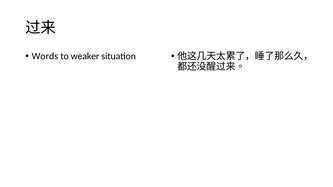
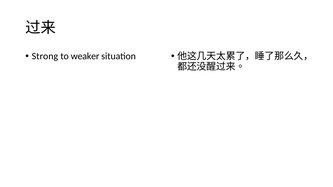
Words: Words -> Strong (45, 56)
